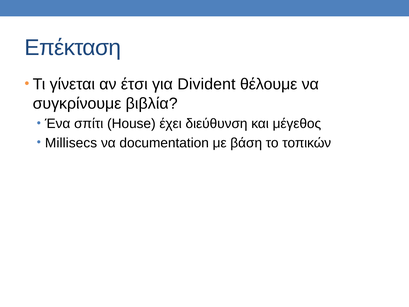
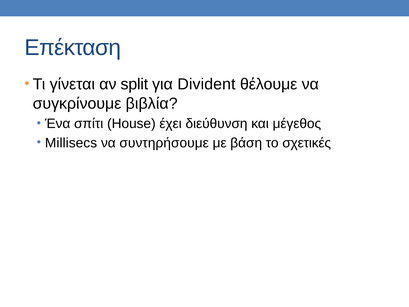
έτσι: έτσι -> split (134, 84)
documentation: documentation -> συντηρήσουμε (164, 143)
τοπικών: τοπικών -> σχετικές (307, 143)
